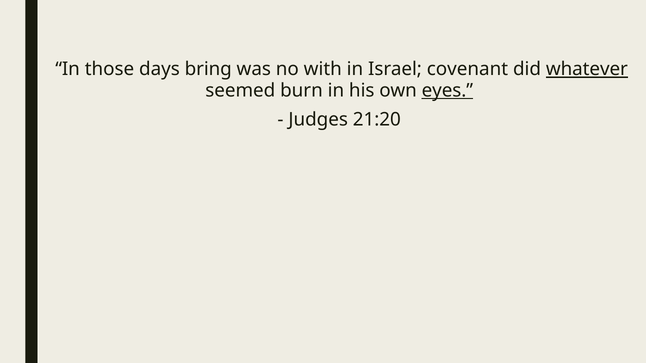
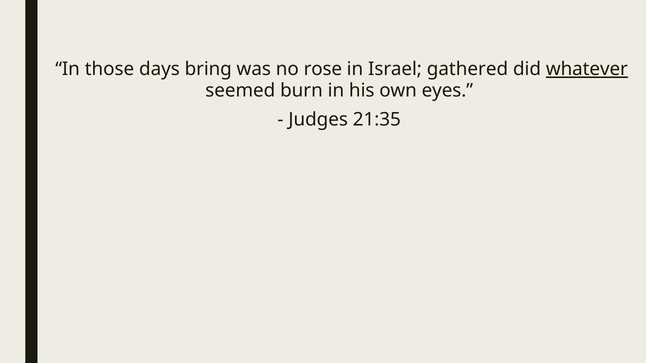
with: with -> rose (323, 69)
covenant: covenant -> gathered (467, 69)
eyes underline: present -> none (447, 90)
21:20: 21:20 -> 21:35 (377, 120)
